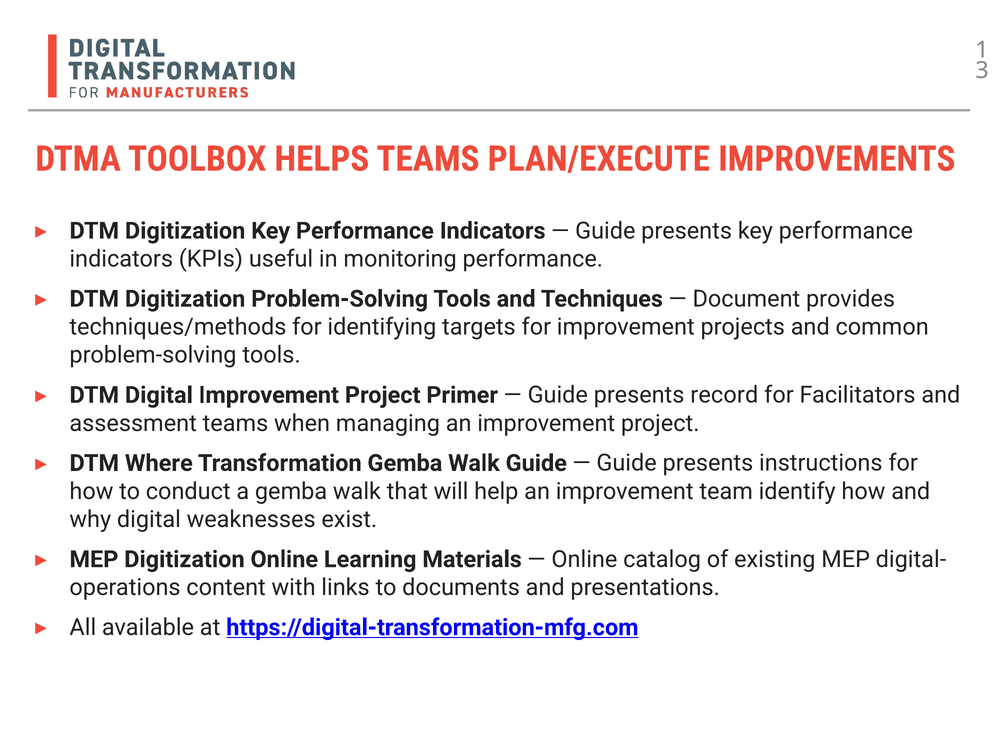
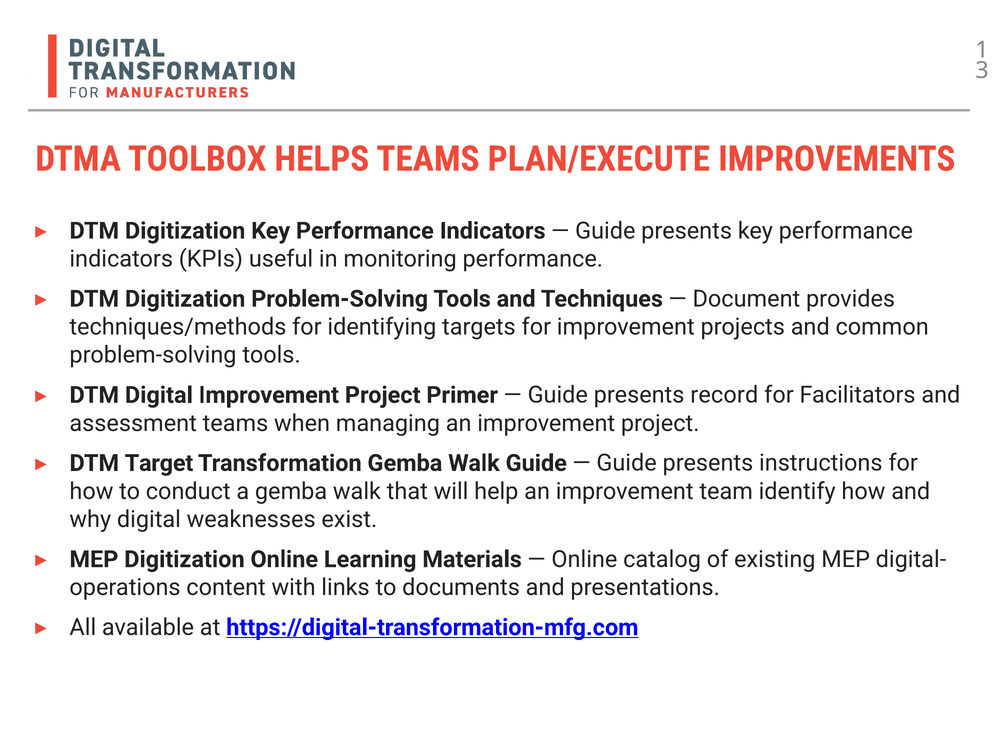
Where: Where -> Target (159, 463)
